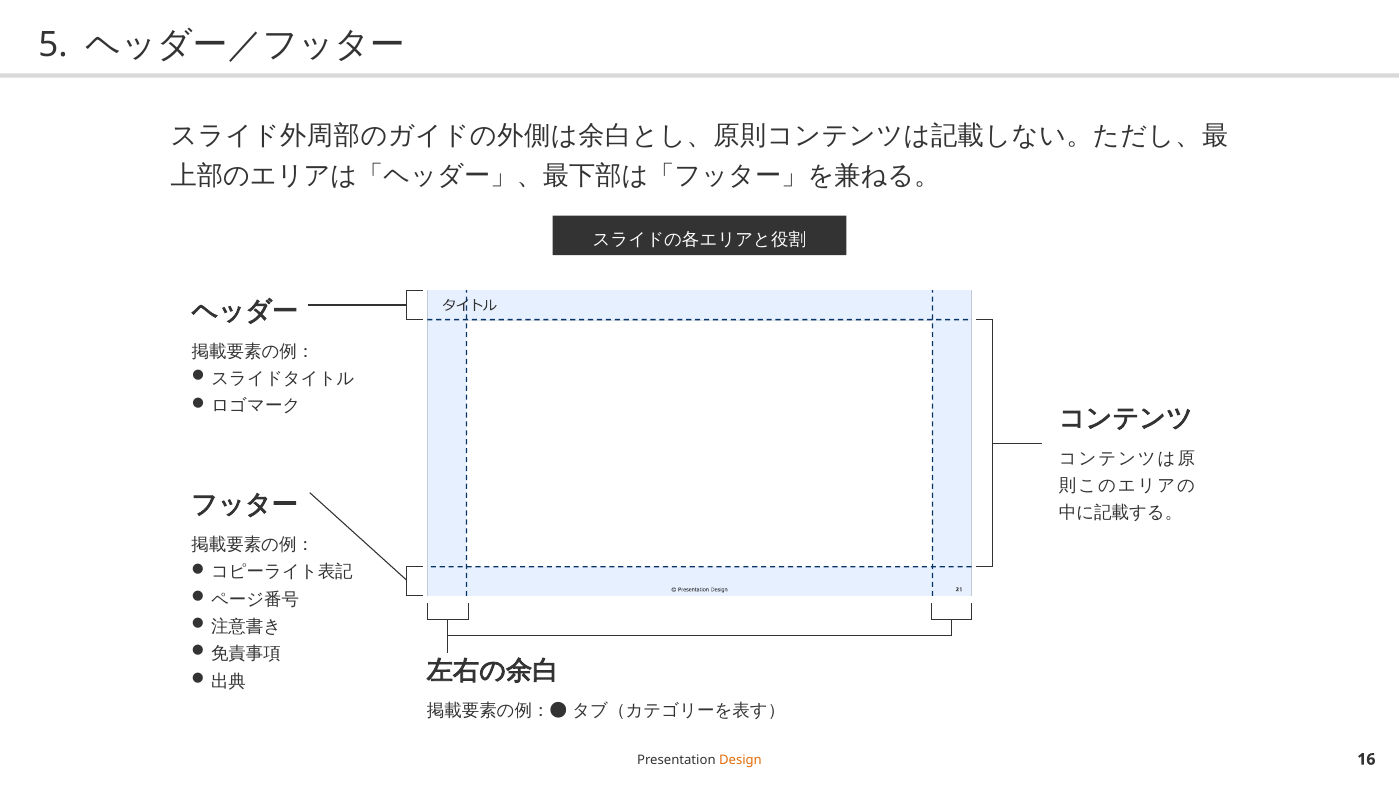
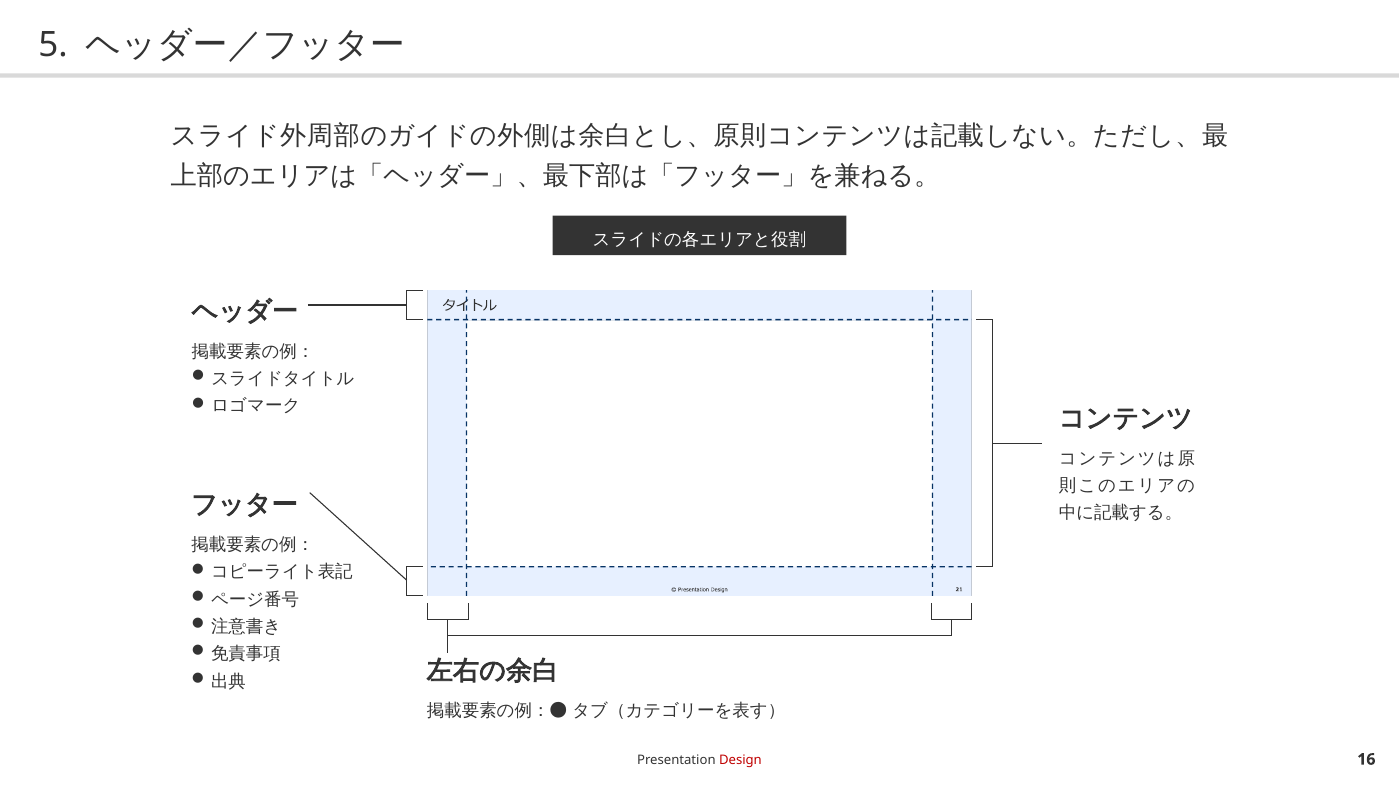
Design colour: orange -> red (740, 760)
